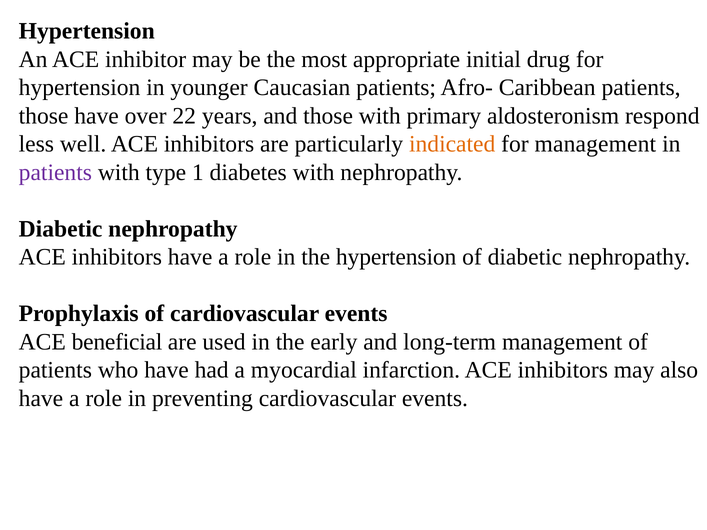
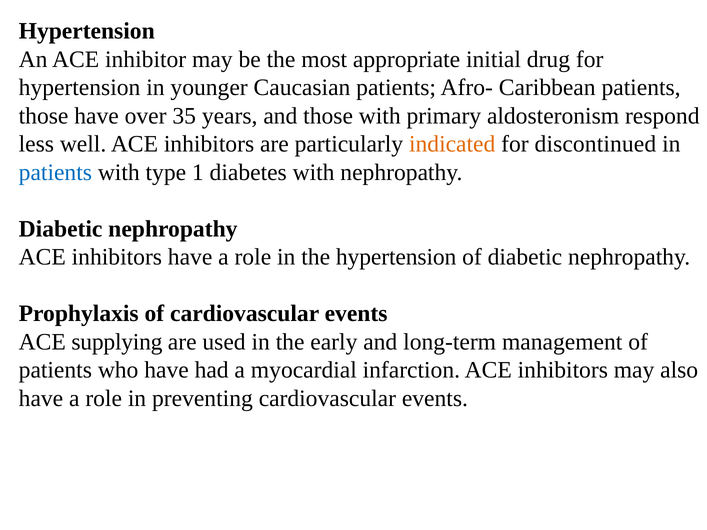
22: 22 -> 35 (184, 116)
for management: management -> discontinued (595, 144)
patients colour: purple -> blue (55, 172)
beneficial: beneficial -> supplying (117, 342)
